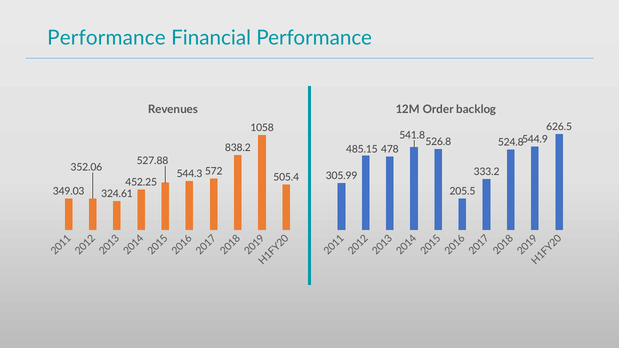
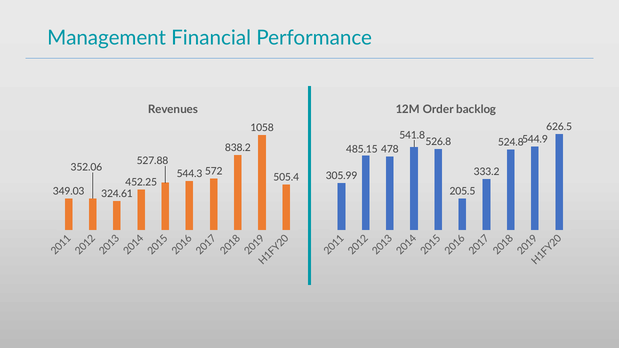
Performance: Performance -> Management (107, 38)
